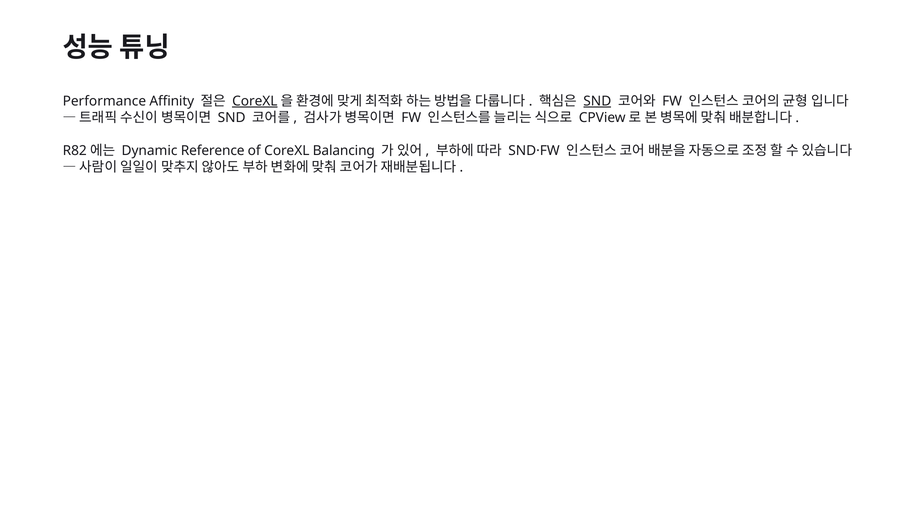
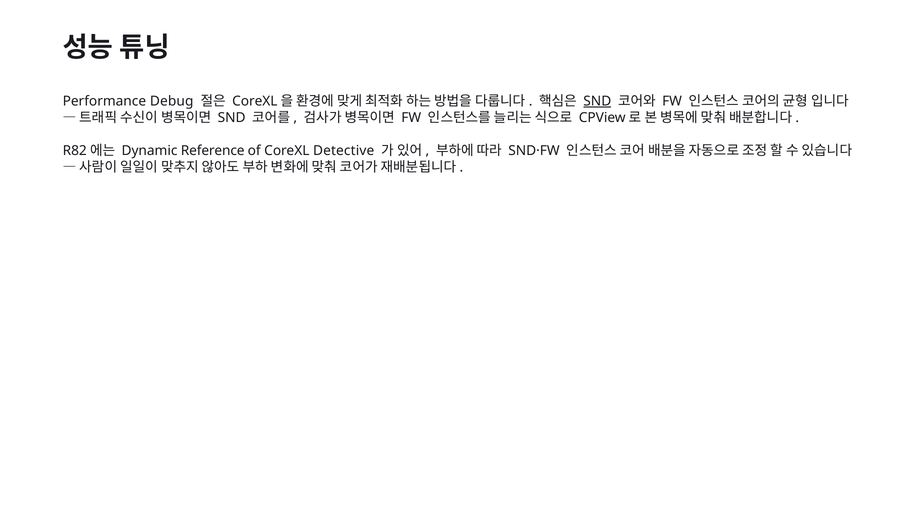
Affinity: Affinity -> Debug (172, 101)
CoreXL underline: present -> none (255, 101)
Balancing: Balancing -> Detective (344, 150)
